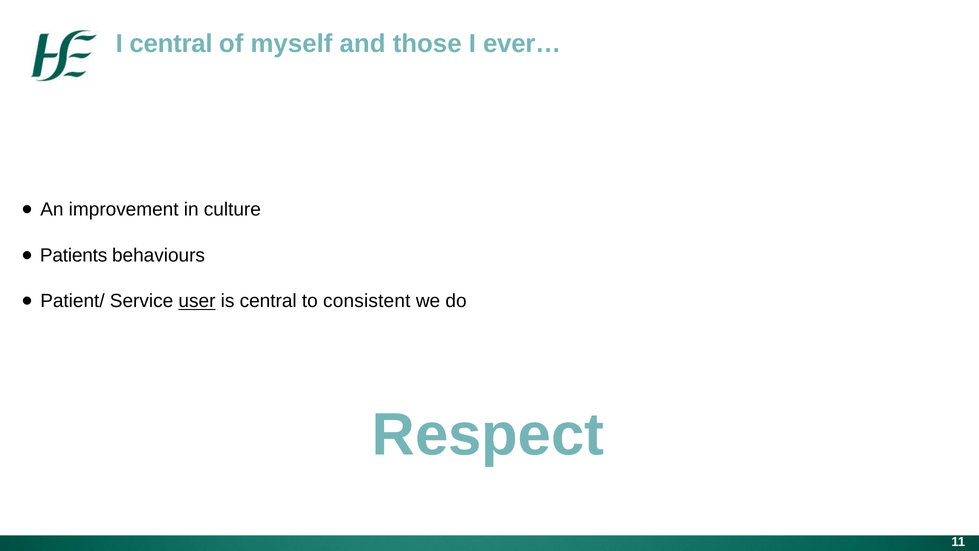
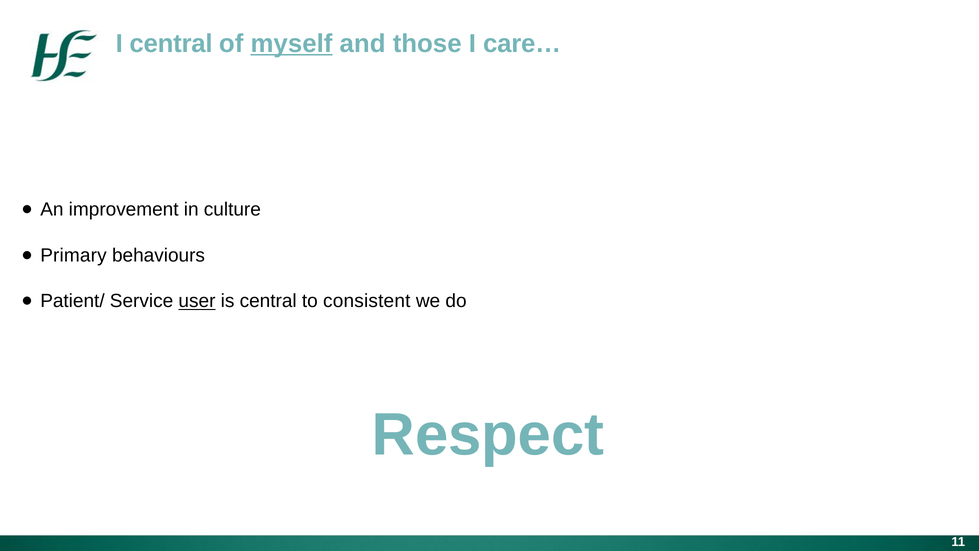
myself underline: none -> present (291, 44)
ever…: ever… -> care… (522, 44)
Patients: Patients -> Primary (73, 255)
